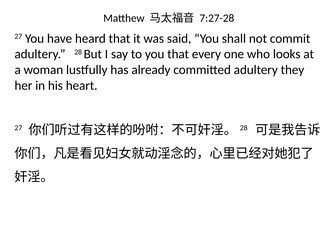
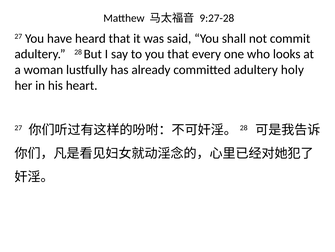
7:27-28: 7:27-28 -> 9:27-28 (217, 18)
they: they -> holy (292, 70)
